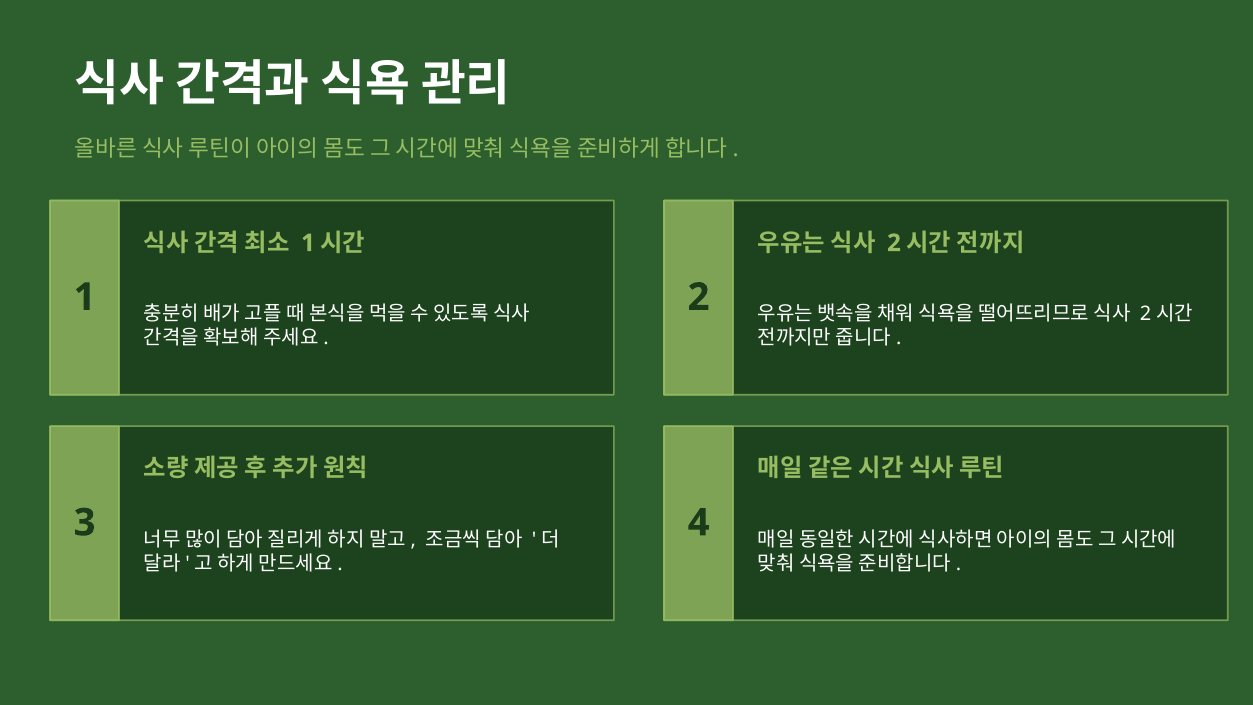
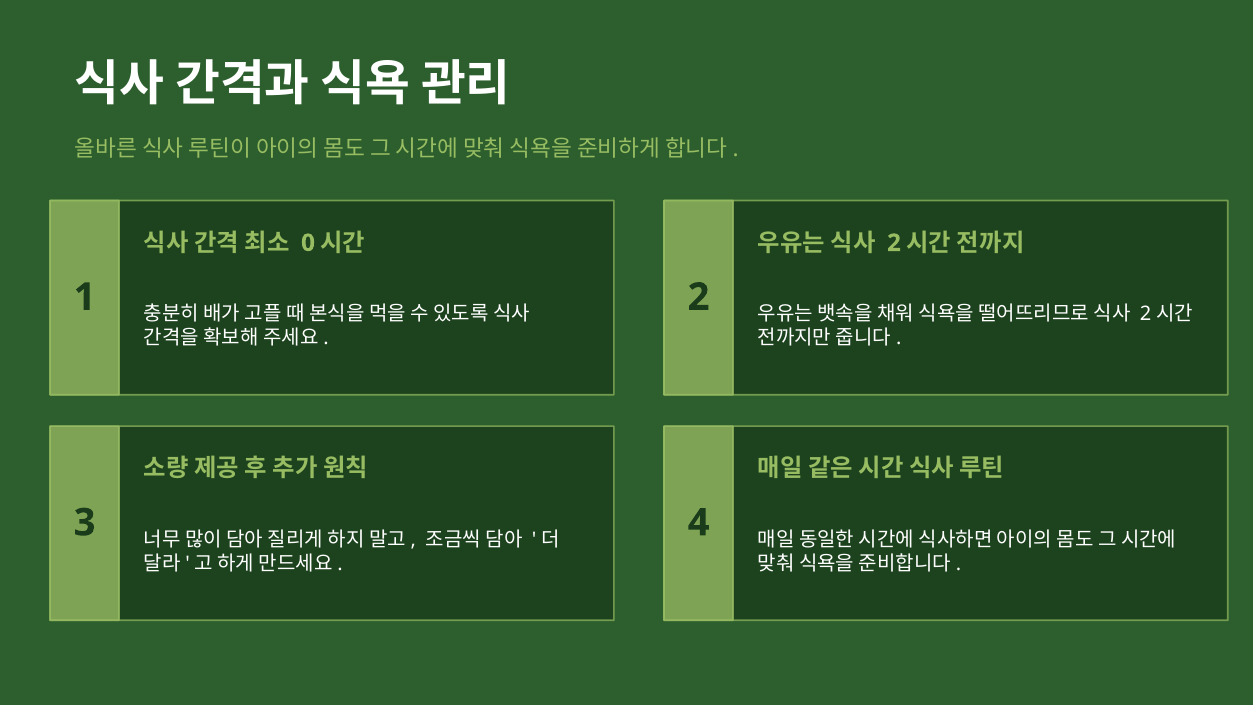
1: 1 -> 0 (308, 243)
